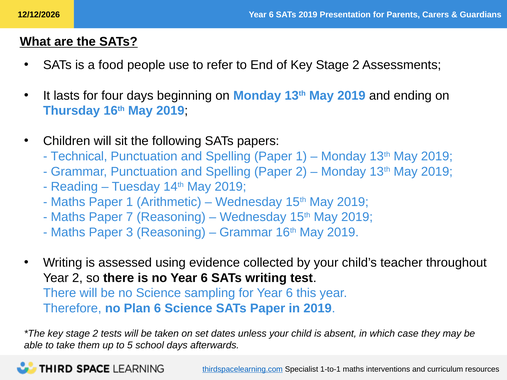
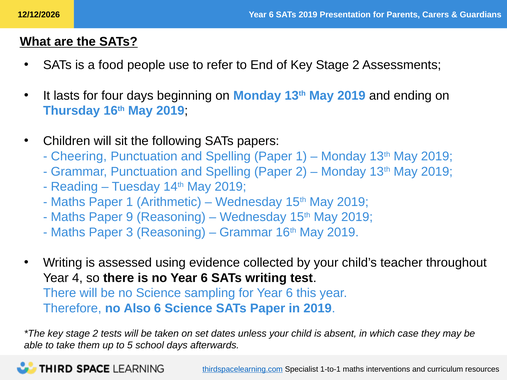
Technical: Technical -> Cheering (79, 156)
7: 7 -> 9 (130, 217)
Year 2: 2 -> 4 (77, 278)
Plan: Plan -> Also (137, 309)
